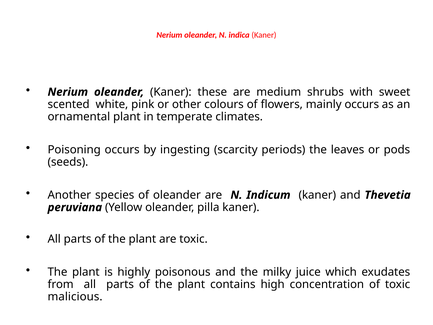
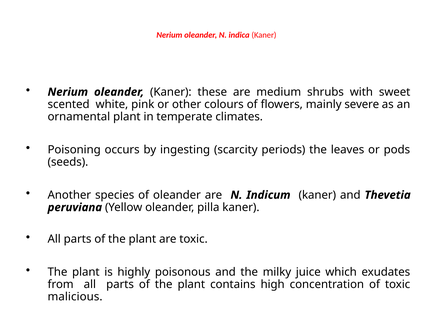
mainly occurs: occurs -> severe (362, 104)
